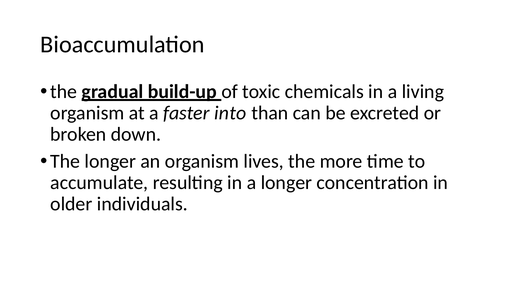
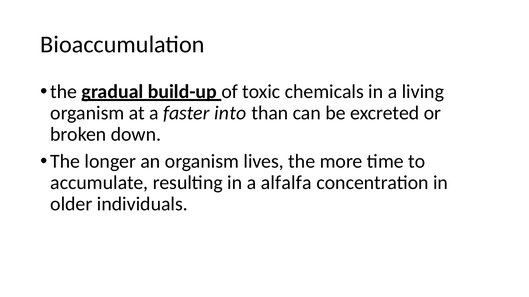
a longer: longer -> alfalfa (286, 183)
